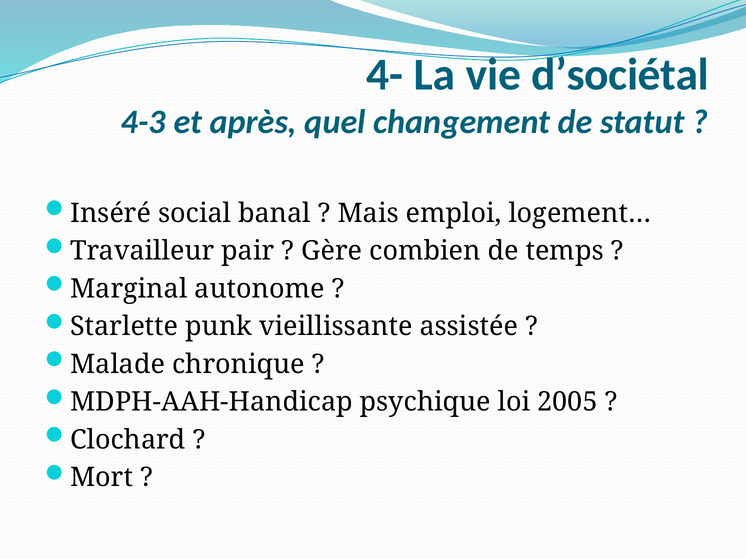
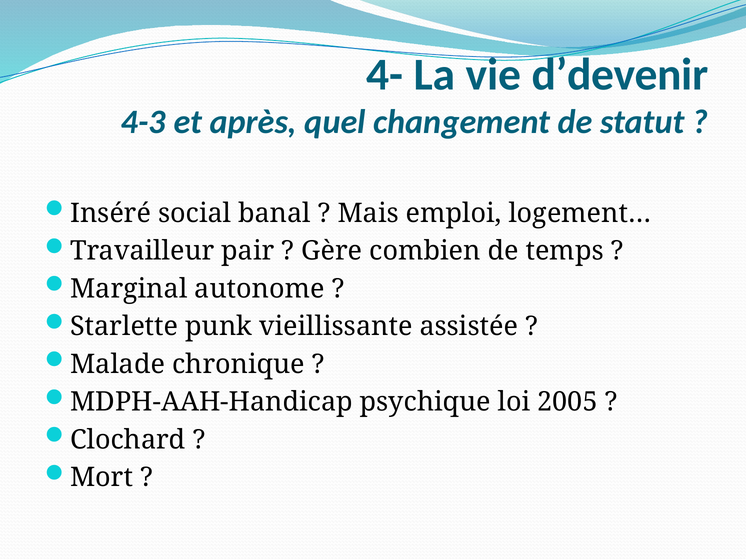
d’sociétal: d’sociétal -> d’devenir (620, 75)
